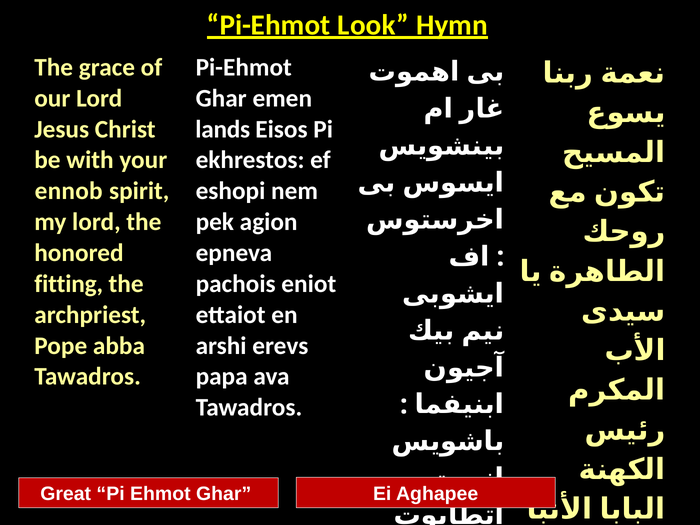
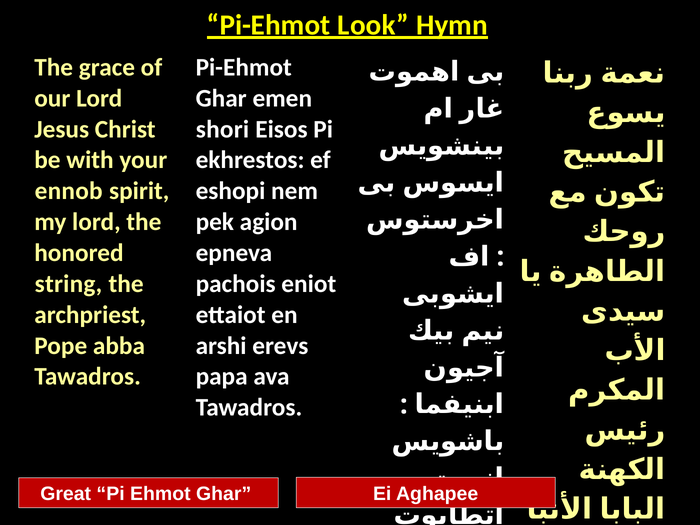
lands: lands -> shori (223, 129)
fitting: fitting -> string (68, 284)
